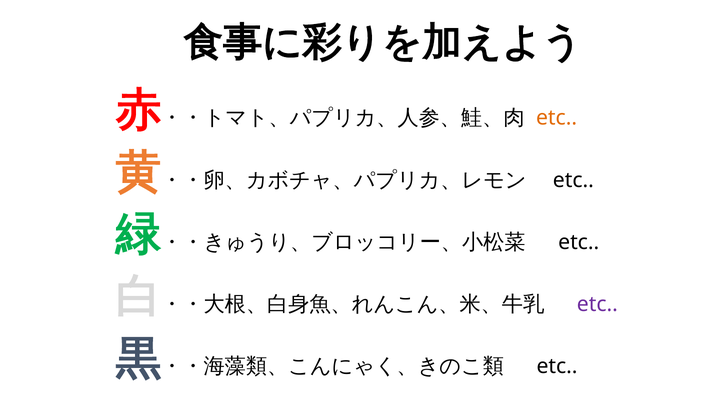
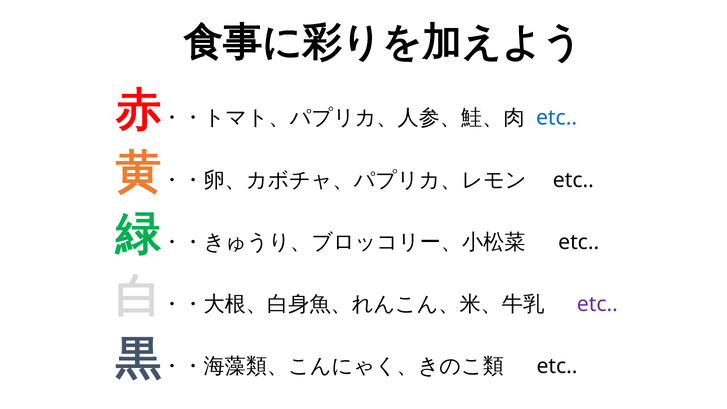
etc colour: orange -> blue (557, 118)
